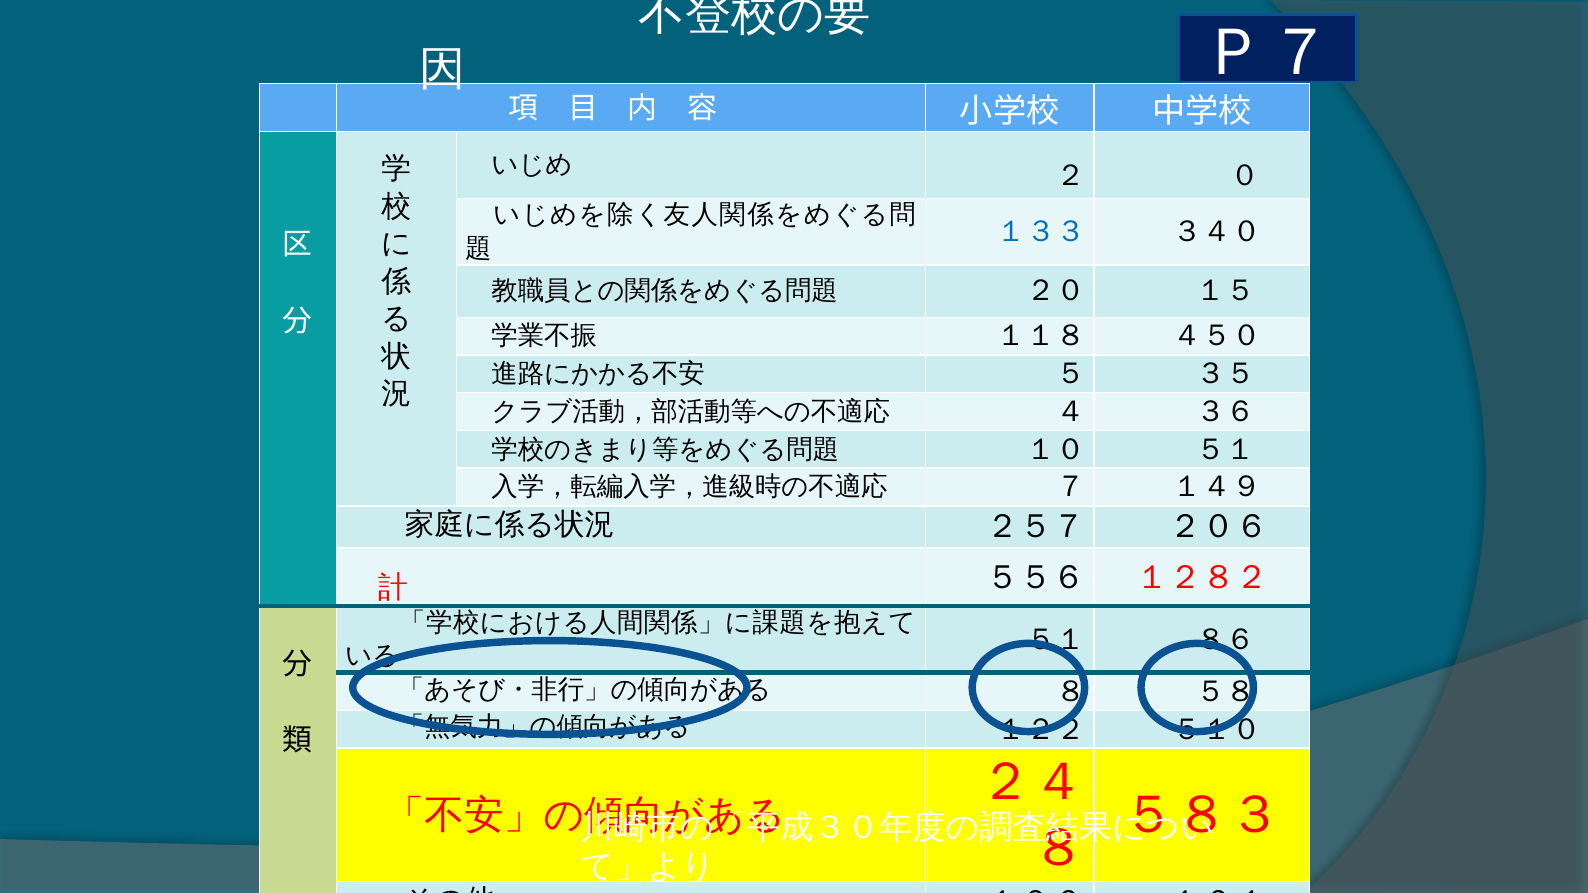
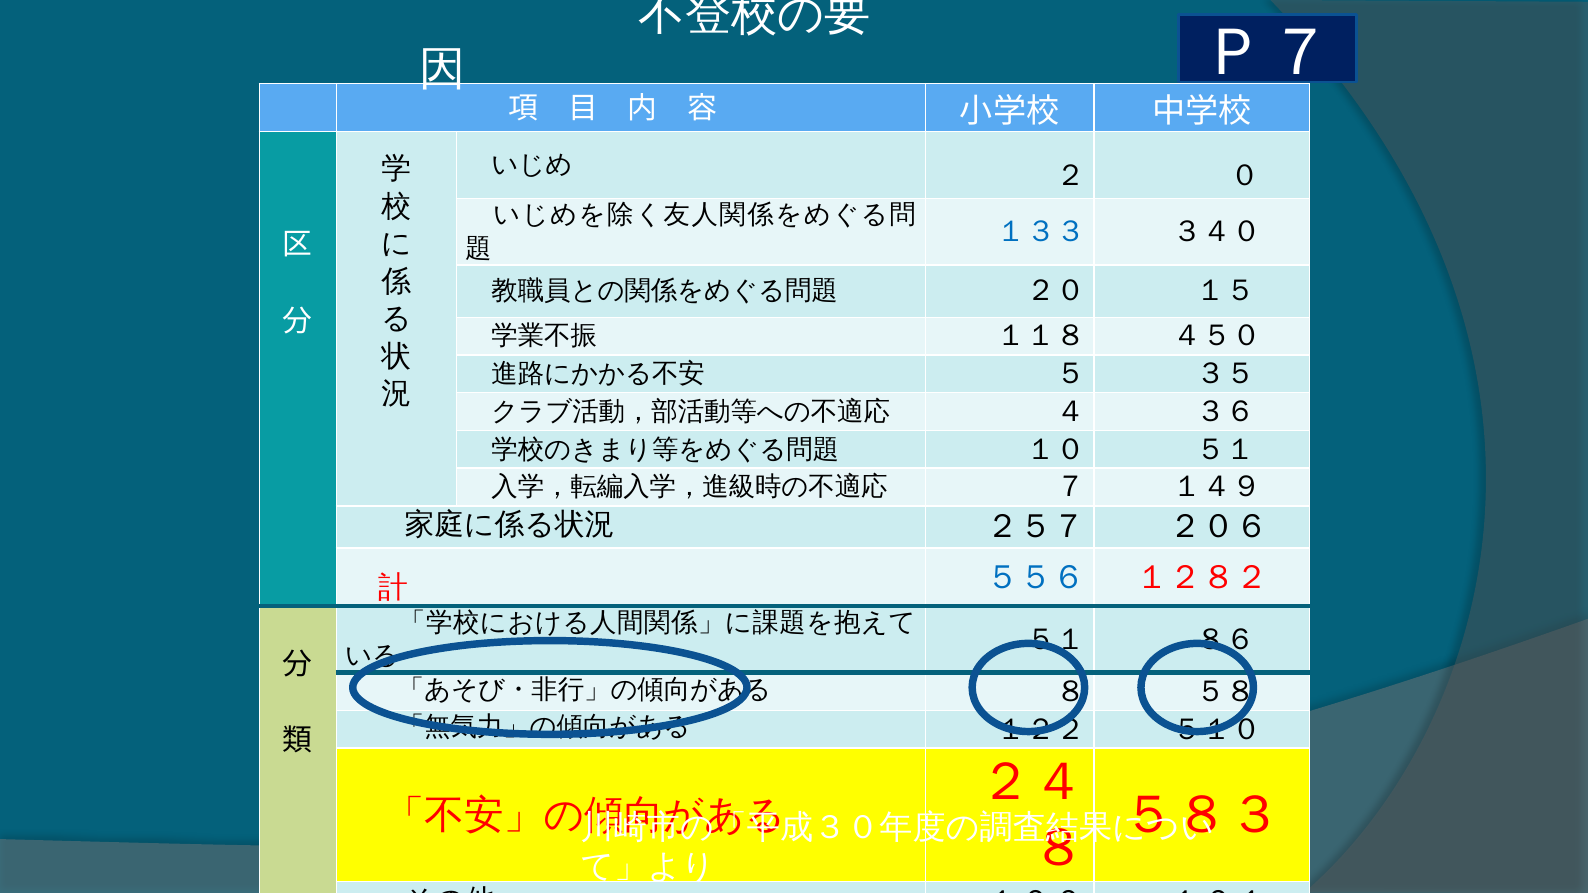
５５６ colour: black -> blue (1036, 577)
